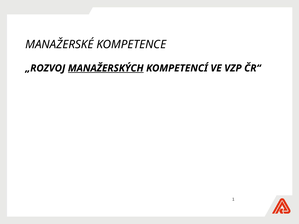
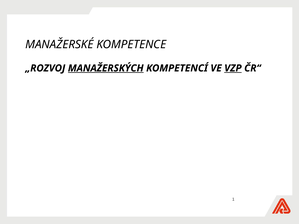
VZP underline: none -> present (233, 68)
